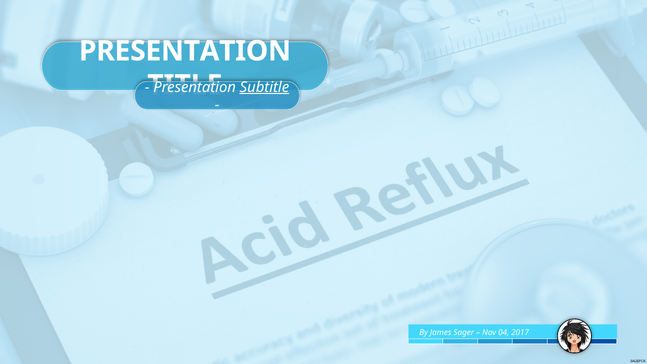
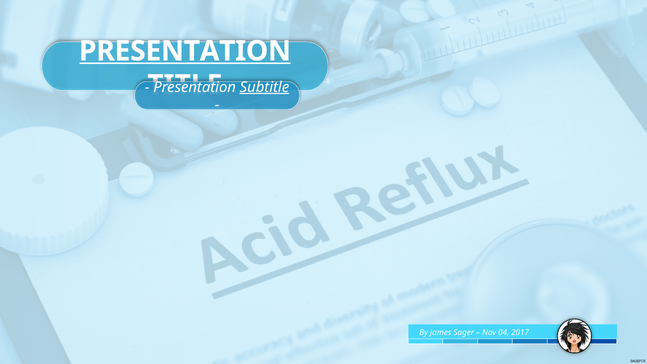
PRESENTATION underline: none -> present (185, 51)
